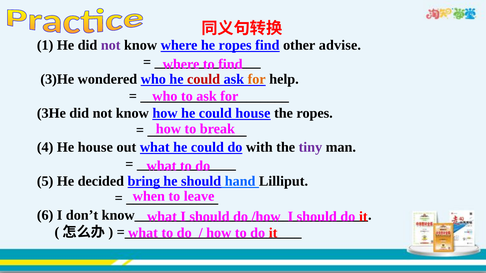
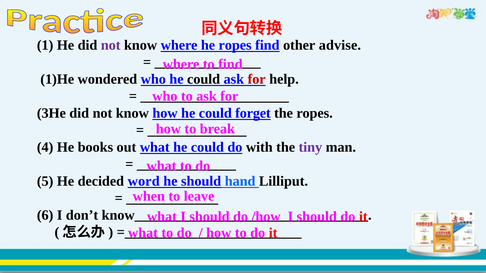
3)He: 3)He -> 1)He (57, 79)
could colour: red -> black (204, 79)
for colour: orange -> red (257, 79)
could house: house -> forget (253, 113)
He house: house -> books (95, 147)
bring: bring -> word (144, 181)
